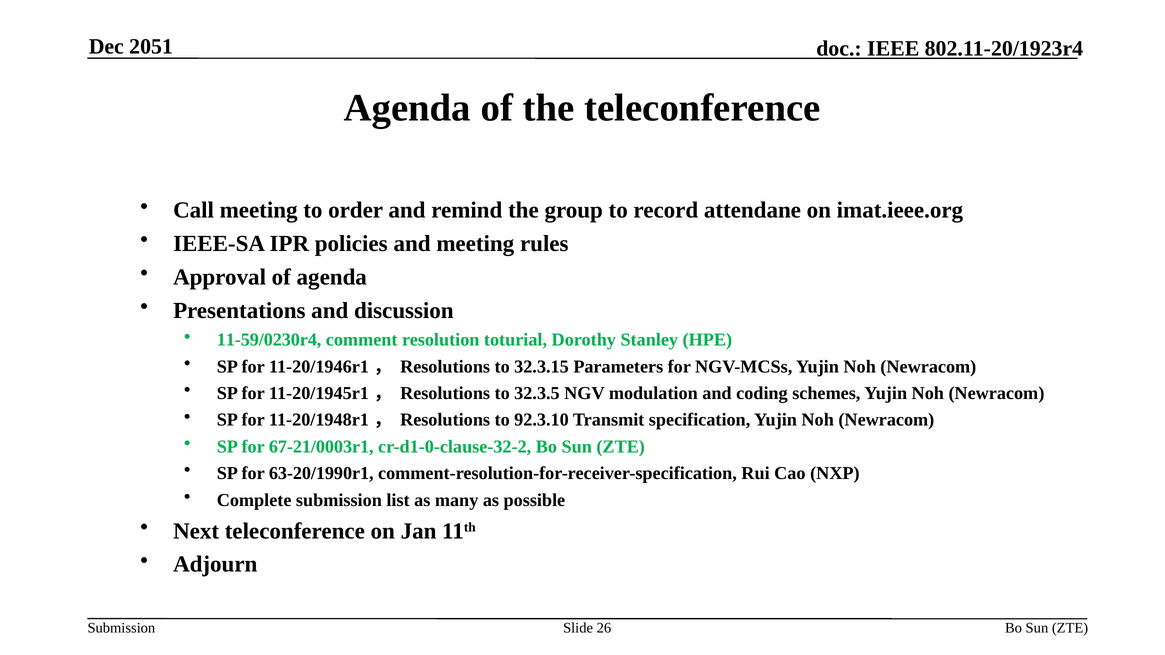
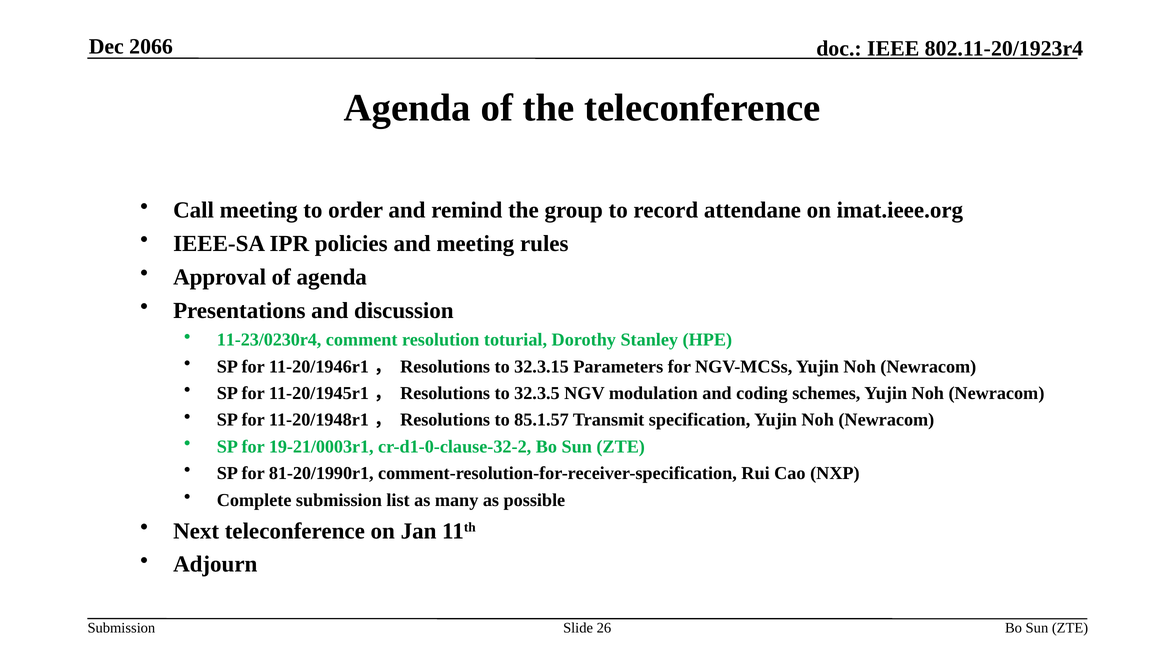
2051: 2051 -> 2066 (151, 46)
11-59/0230r4: 11-59/0230r4 -> 11-23/0230r4 (269, 340)
92.3.10: 92.3.10 -> 85.1.57 (541, 420)
67-21/0003r1: 67-21/0003r1 -> 19-21/0003r1 (321, 447)
63-20/1990r1: 63-20/1990r1 -> 81-20/1990r1 (321, 474)
